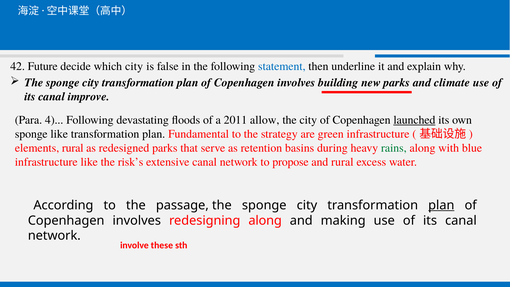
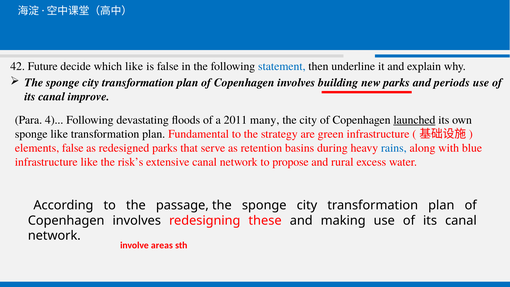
which city: city -> like (134, 66)
climate: climate -> periods (452, 83)
allow: allow -> many (265, 120)
elements rural: rural -> false (73, 148)
rains colour: green -> blue (394, 148)
plan underline: present -> none (441, 205)
redesigning along: along -> these (265, 220)
these: these -> areas (162, 245)
